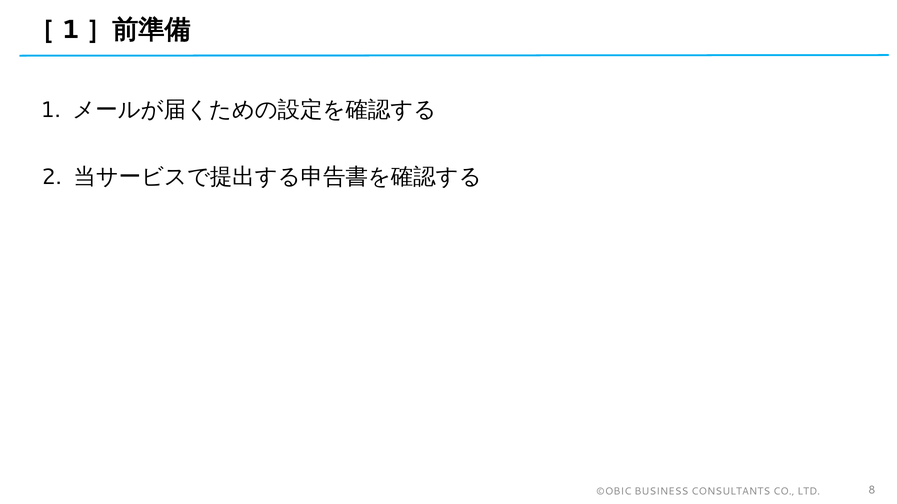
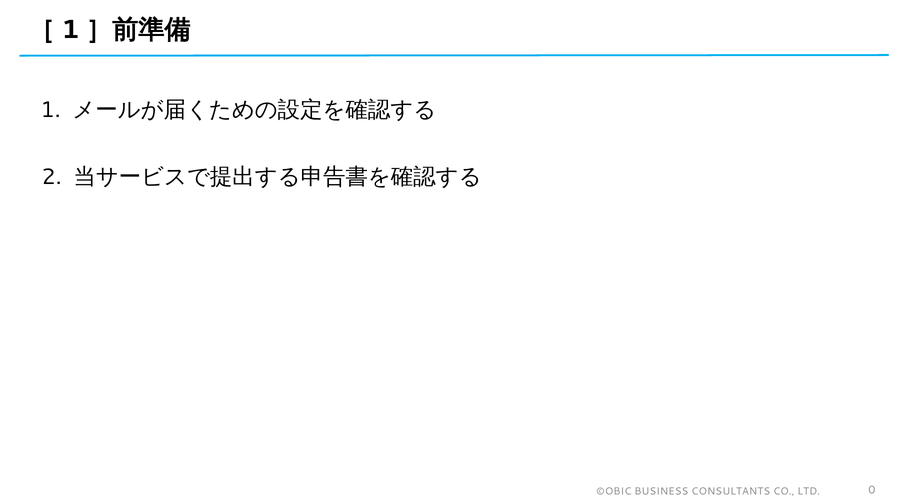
8: 8 -> 0 (872, 491)
